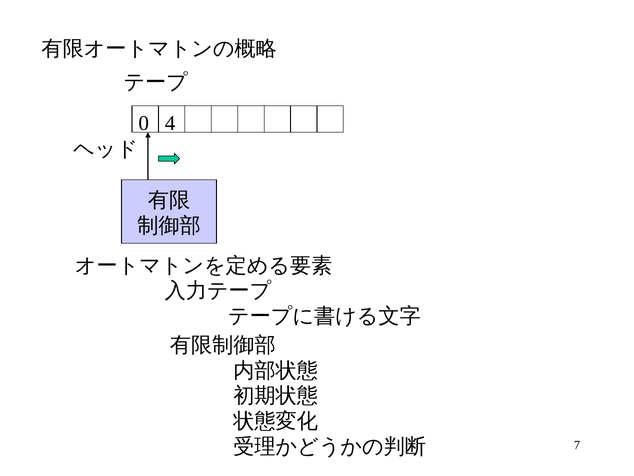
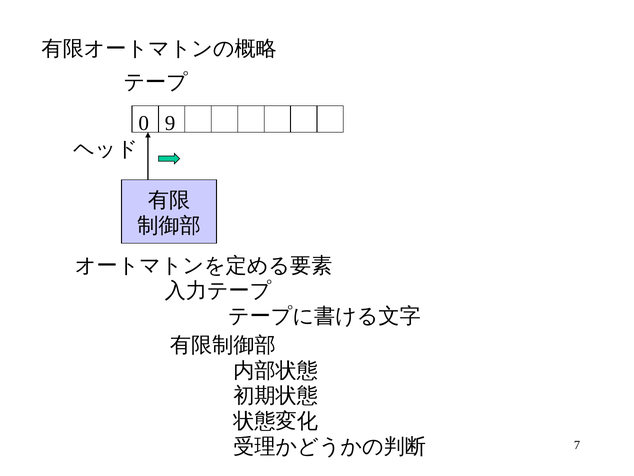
4: 4 -> 9 (170, 123)
